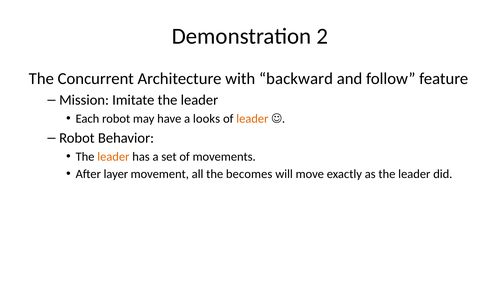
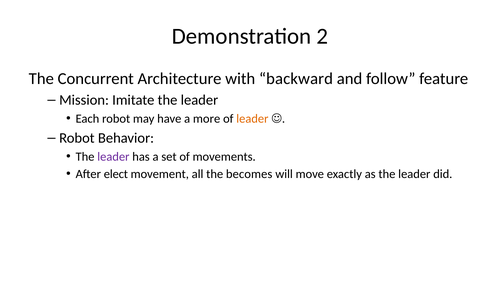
looks: looks -> more (207, 119)
leader colour: orange -> purple (113, 157)
layer: layer -> elect (116, 174)
